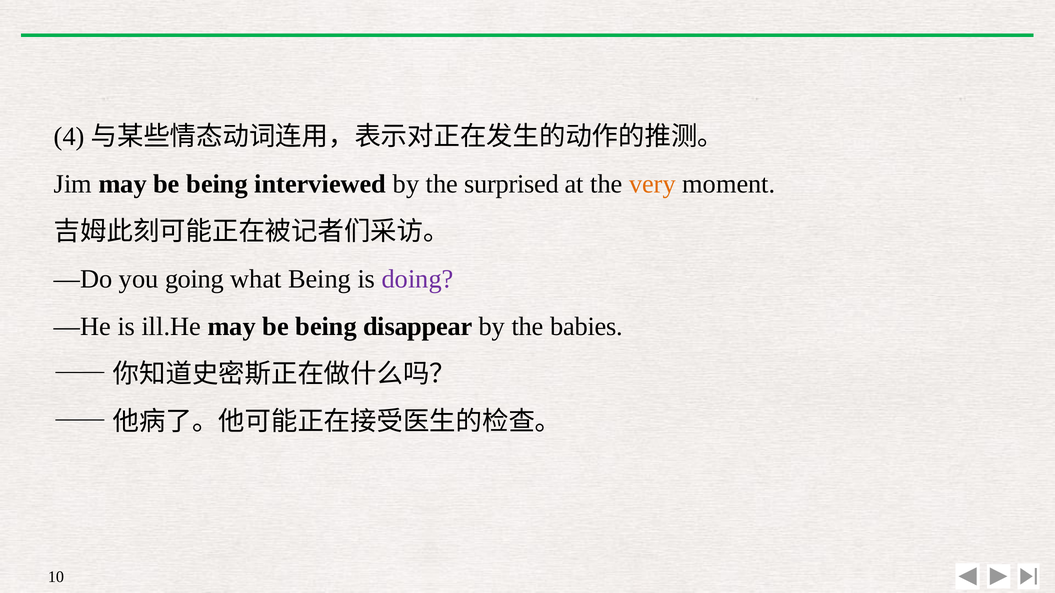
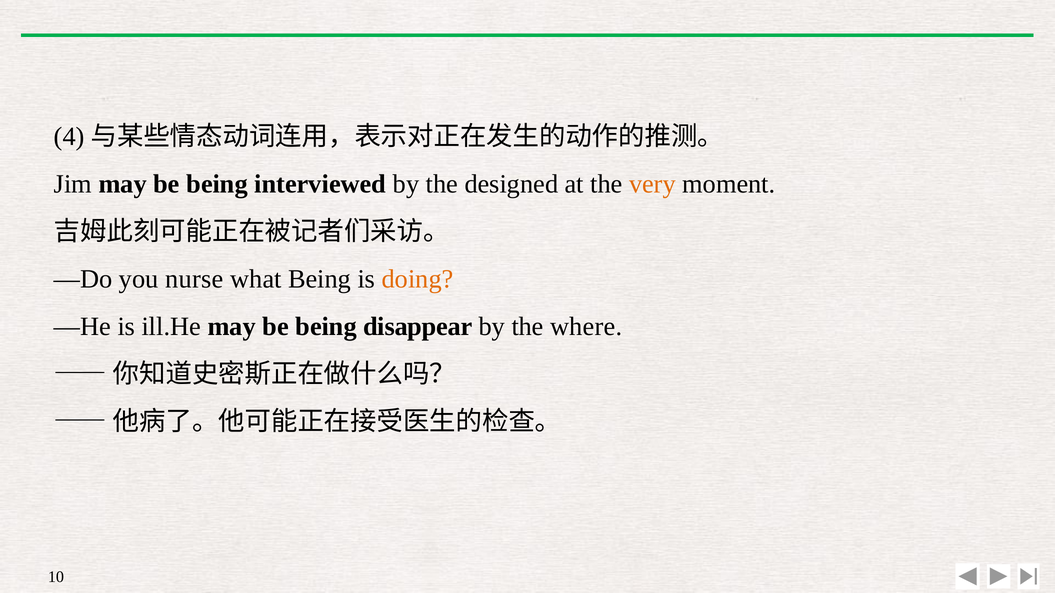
surprised: surprised -> designed (511, 184)
going: going -> nurse (194, 279)
doing colour: purple -> orange (418, 279)
babies: babies -> where (586, 327)
